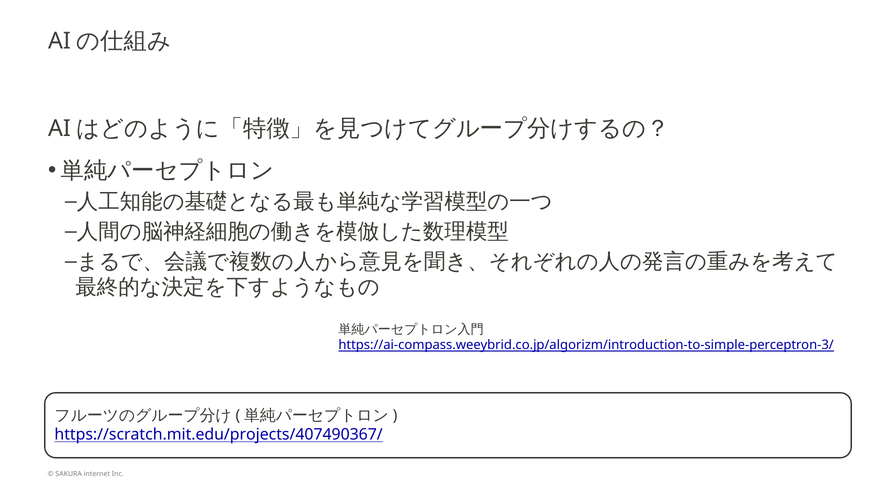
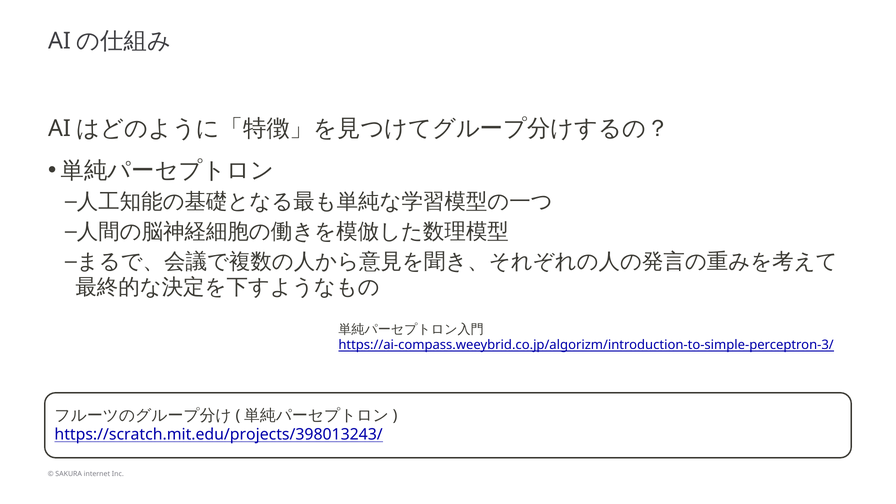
https://scratch.mit.edu/projects/407490367/: https://scratch.mit.edu/projects/407490367/ -> https://scratch.mit.edu/projects/398013243/ (219, 435)
